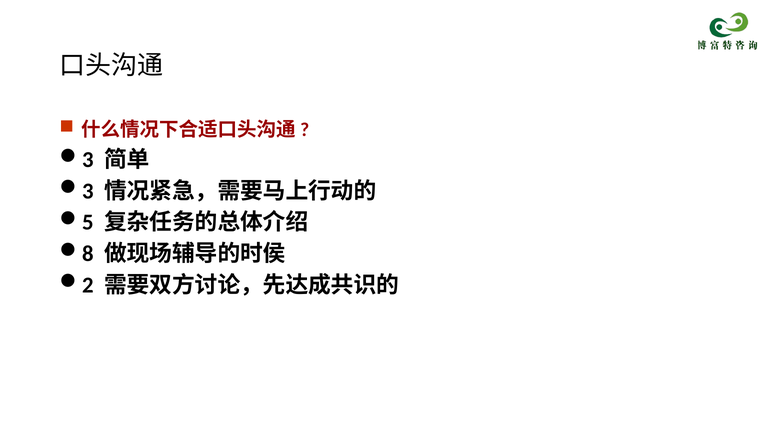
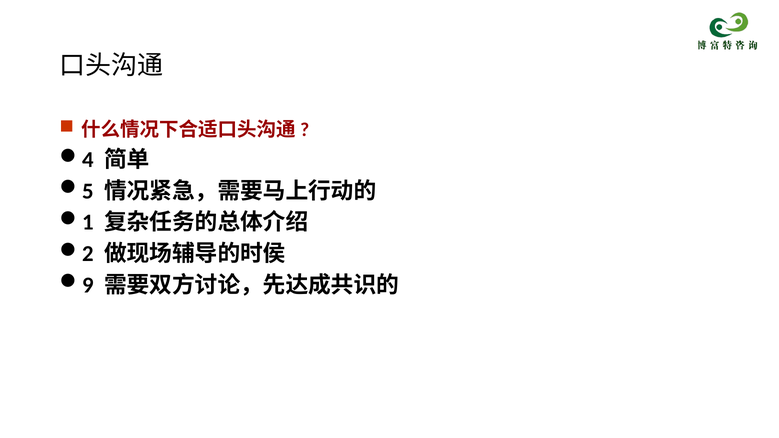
3: 3 -> 4 (88, 160)
3: 3 -> 5 (88, 191)
5: 5 -> 1 (88, 223)
8: 8 -> 2 (88, 254)
2: 2 -> 9 (88, 285)
